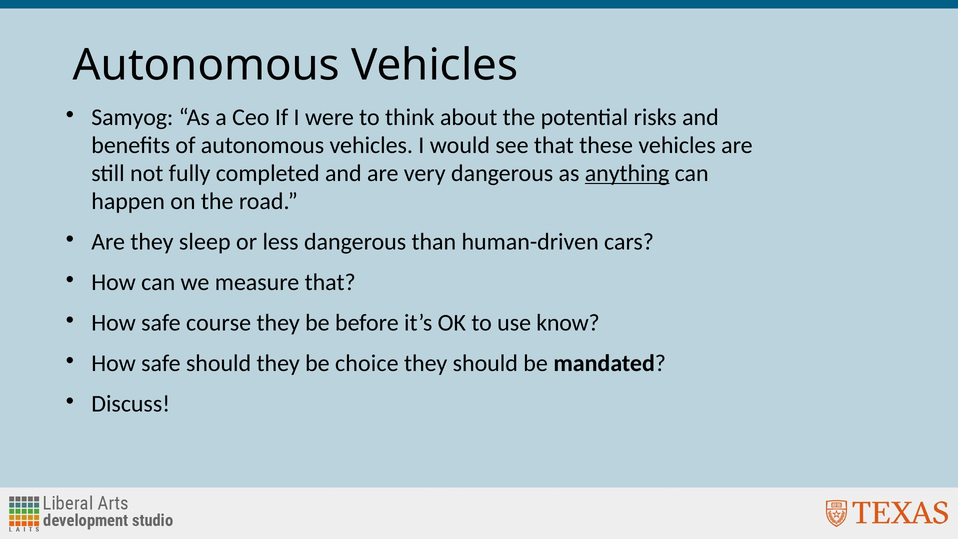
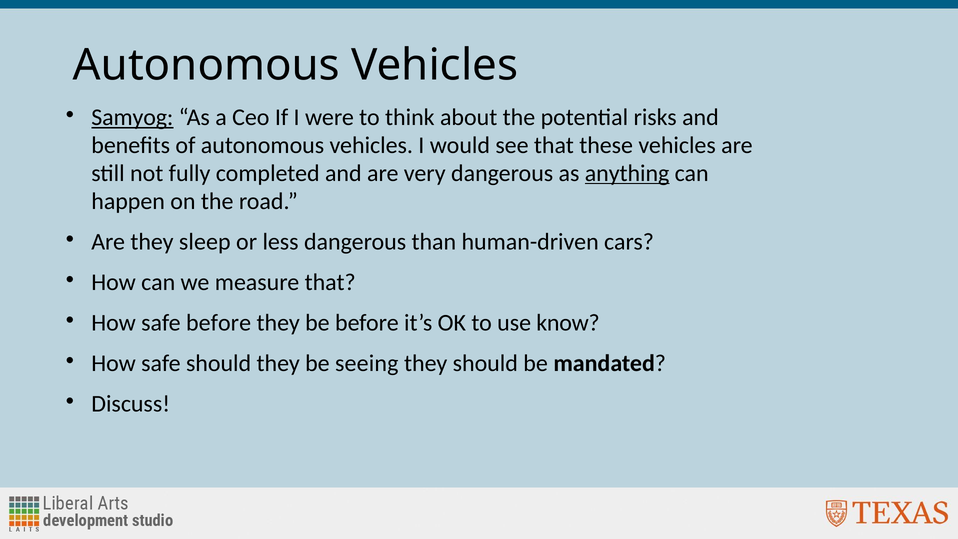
Samyog underline: none -> present (132, 117)
safe course: course -> before (219, 323)
choice: choice -> seeing (367, 363)
